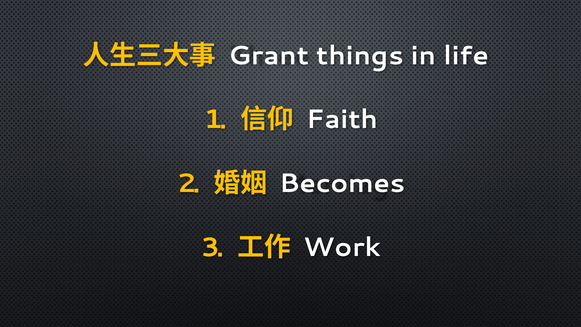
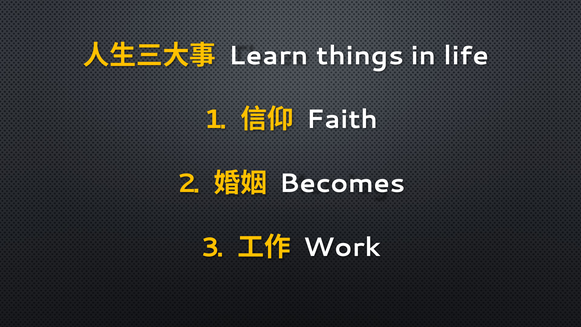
Grant: Grant -> Learn (269, 56)
